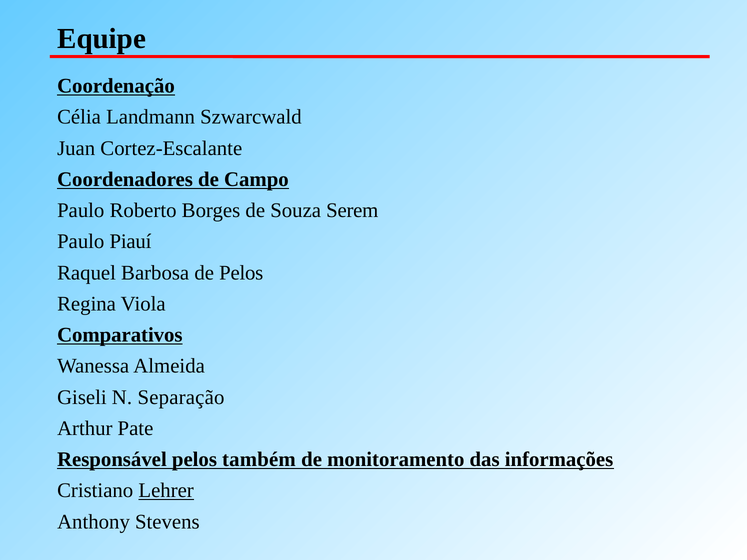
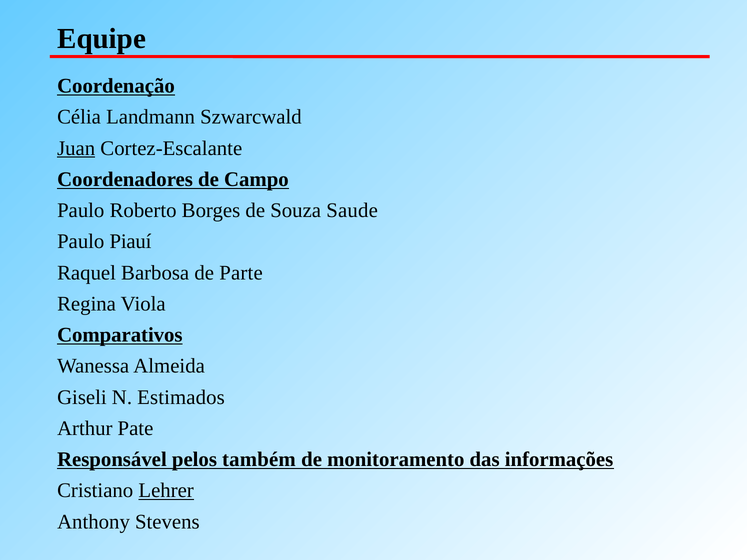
Juan underline: none -> present (76, 148)
Serem: Serem -> Saude (352, 211)
de Pelos: Pelos -> Parte (241, 273)
Separação: Separação -> Estimados (181, 397)
